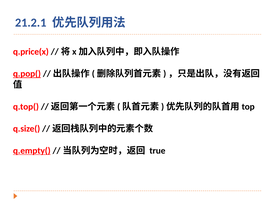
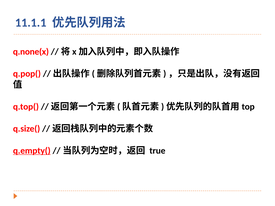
21.2.1: 21.2.1 -> 11.1.1 (31, 23)
q.price(x: q.price(x -> q.none(x (31, 52)
q.pop( underline: present -> none (27, 74)
